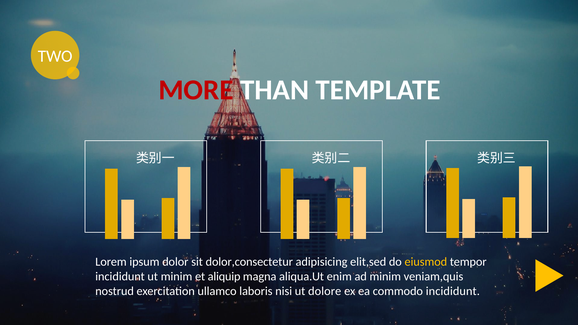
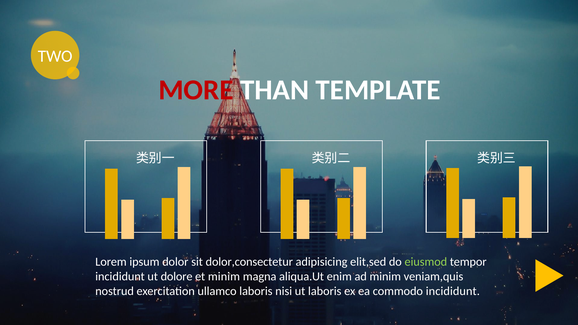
eiusmod colour: yellow -> light green (426, 262)
ut minim: minim -> dolore (177, 277)
et aliquip: aliquip -> minim (224, 277)
ut dolore: dolore -> laboris (325, 291)
